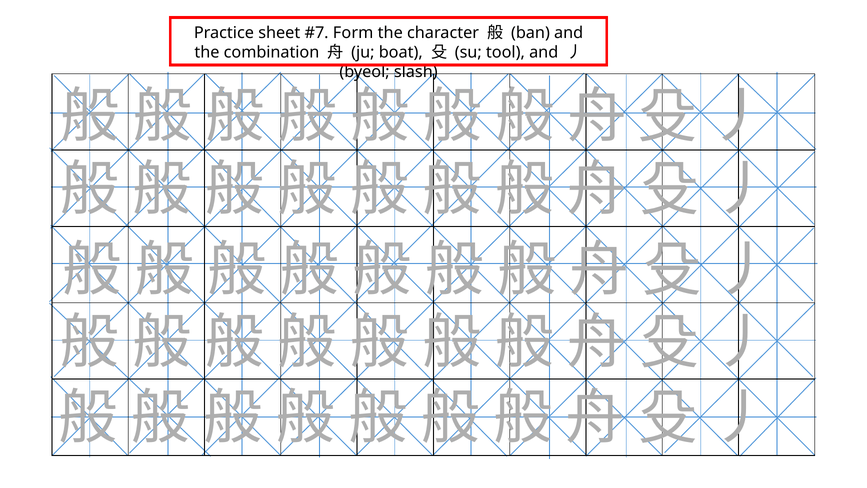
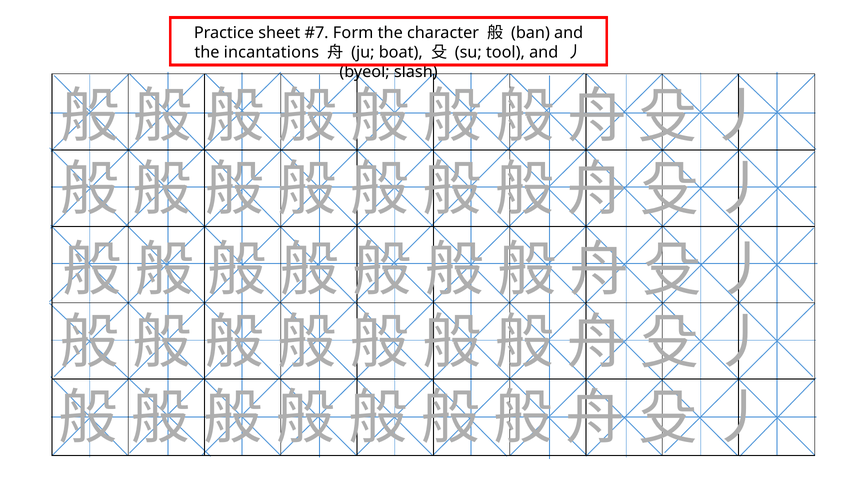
combination: combination -> incantations (271, 52)
